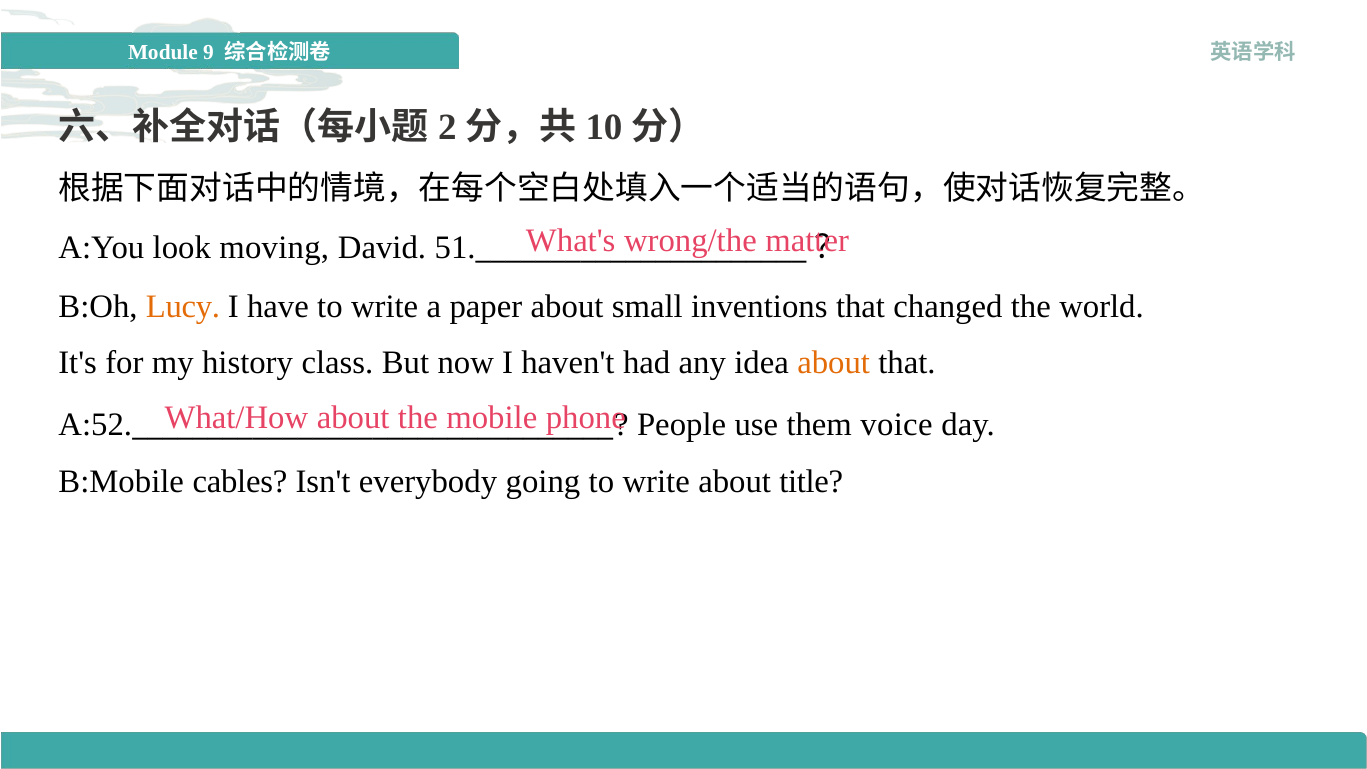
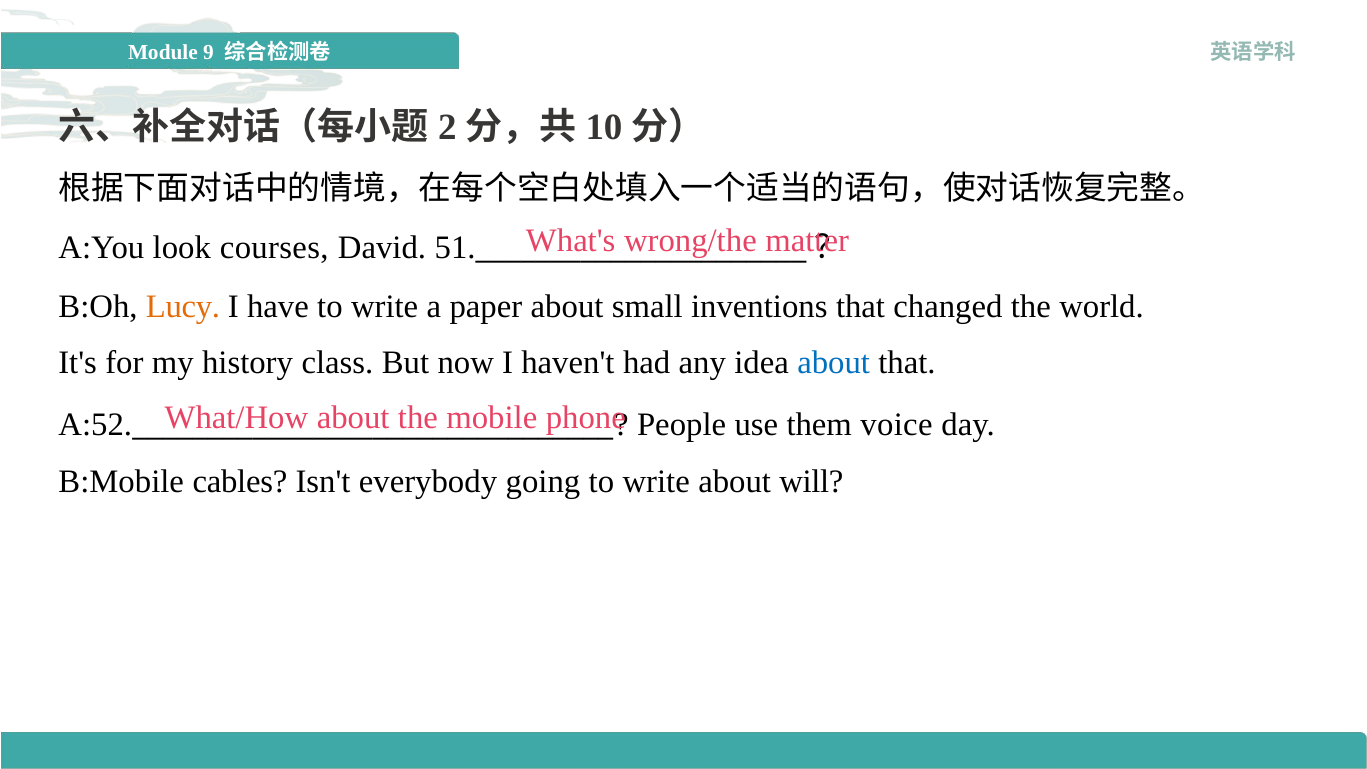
moving: moving -> courses (274, 248)
about colour: orange -> blue (834, 363)
title: title -> will (811, 482)
